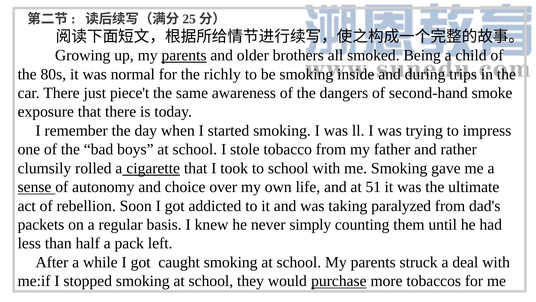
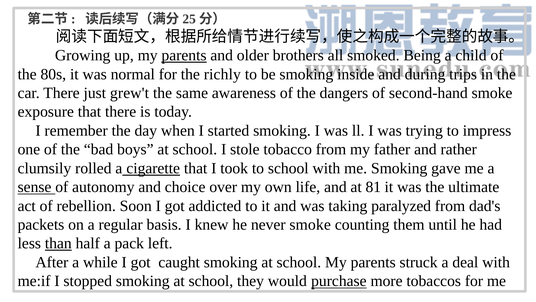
piece't: piece't -> grew't (129, 93)
51: 51 -> 81 (373, 187)
never simply: simply -> smoke (310, 224)
than underline: none -> present (58, 243)
